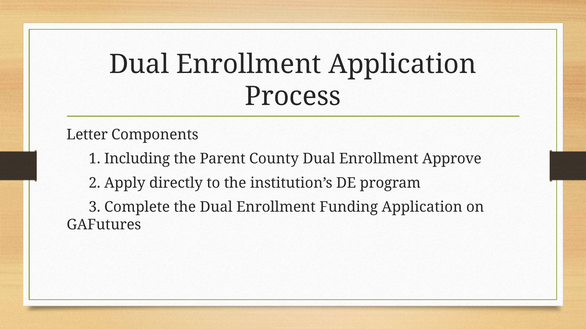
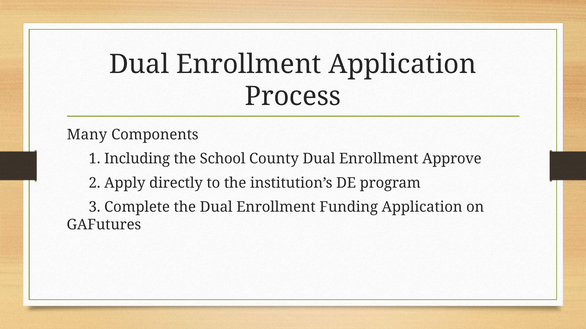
Letter: Letter -> Many (87, 135)
Parent: Parent -> School (223, 159)
